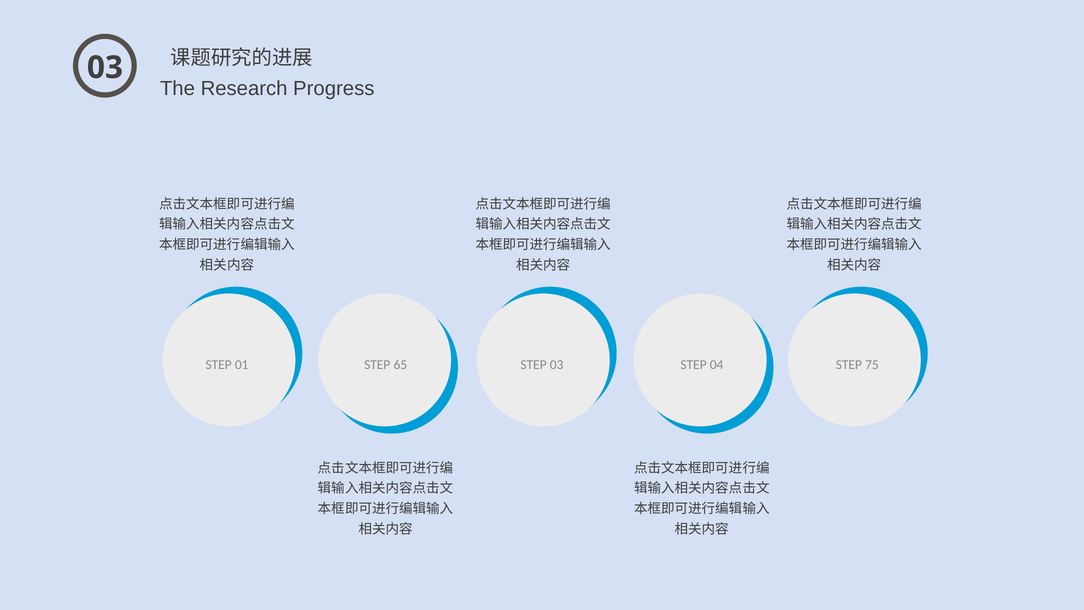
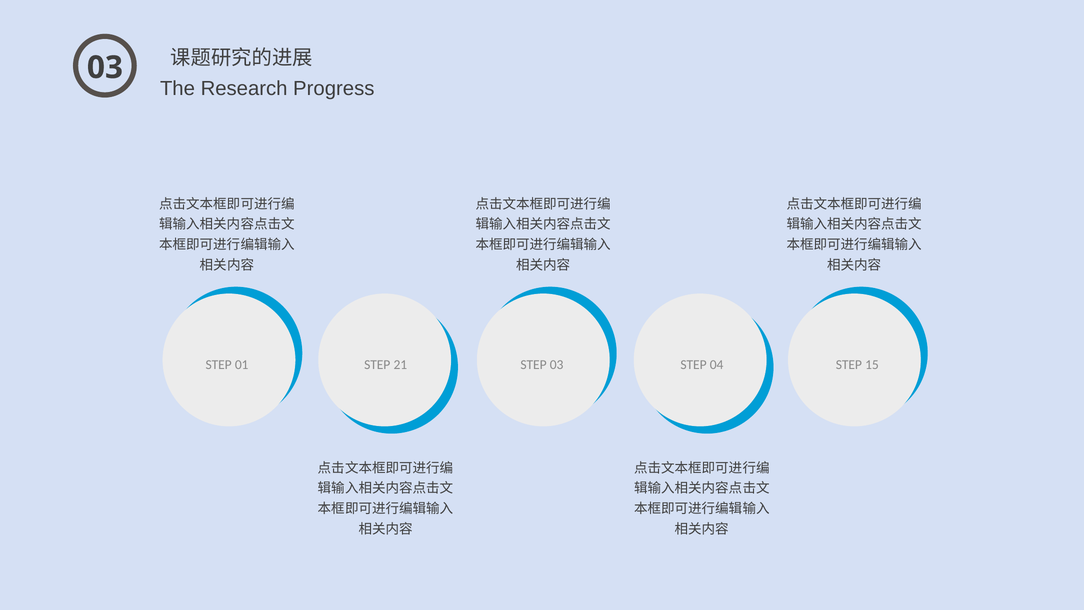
65: 65 -> 21 (400, 364)
75: 75 -> 15 (872, 364)
